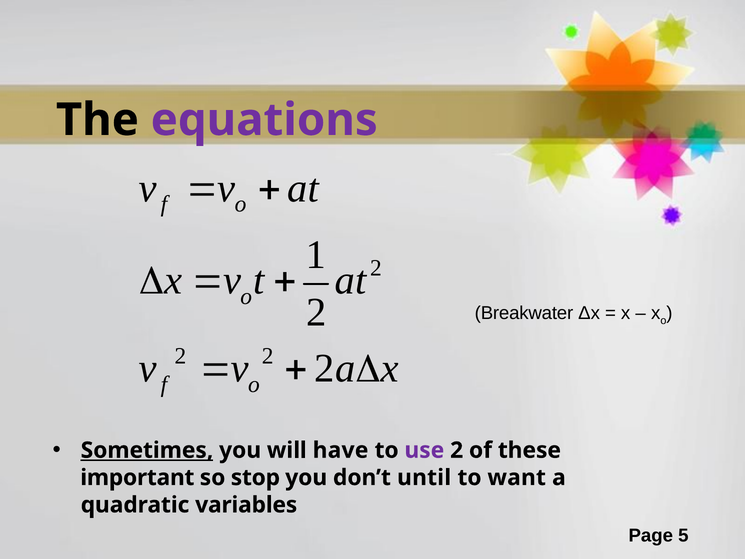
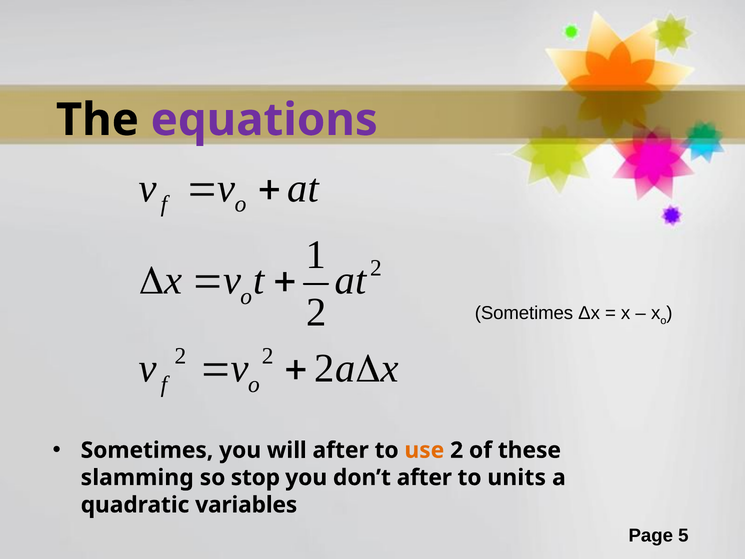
Breakwater: Breakwater -> Sometimes (524, 313)
Sometimes underline: present -> none (147, 450)
will have: have -> after (341, 450)
use colour: purple -> orange (424, 450)
important: important -> slamming (137, 477)
don’t until: until -> after (424, 477)
want: want -> units (517, 477)
